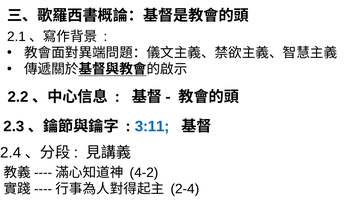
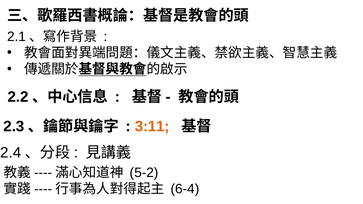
3:11 colour: blue -> orange (152, 127)
4-2: 4-2 -> 5-2 (144, 173)
2-4: 2-4 -> 6-4 (185, 189)
